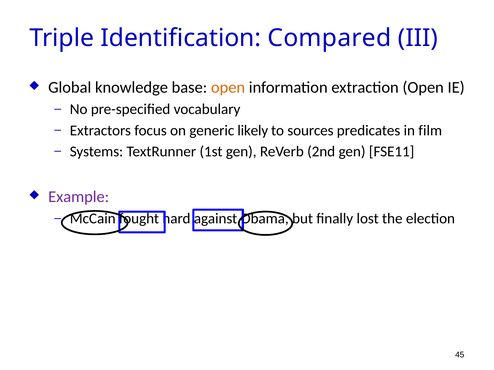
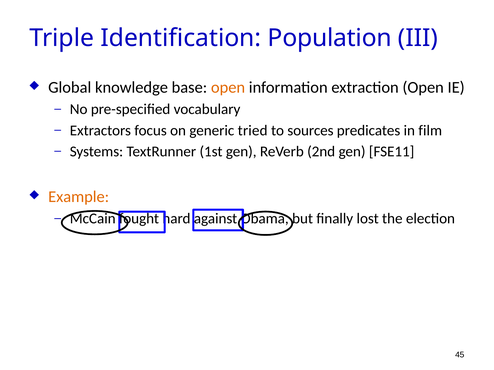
Compared: Compared -> Population (330, 38)
likely: likely -> tried (253, 131)
Example colour: purple -> orange (79, 197)
